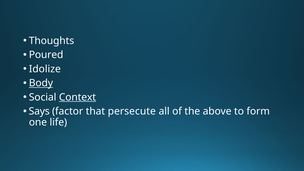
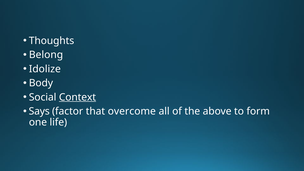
Poured: Poured -> Belong (46, 55)
Body underline: present -> none (41, 83)
persecute: persecute -> overcome (132, 111)
